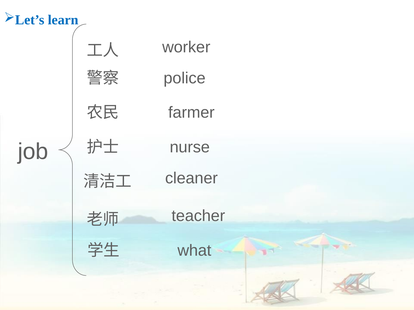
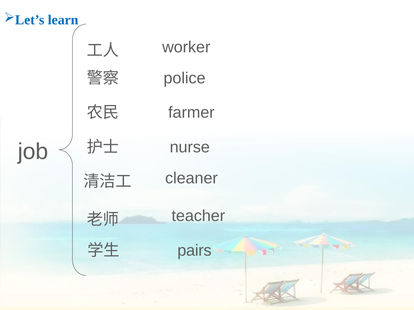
what: what -> pairs (194, 251)
